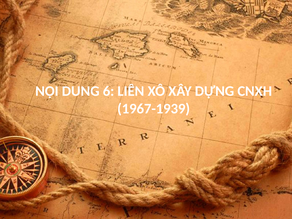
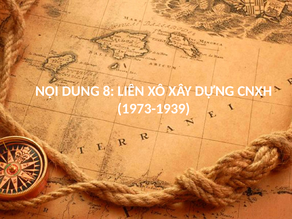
6: 6 -> 8 (109, 91)
1967-1939: 1967-1939 -> 1973-1939 (154, 109)
